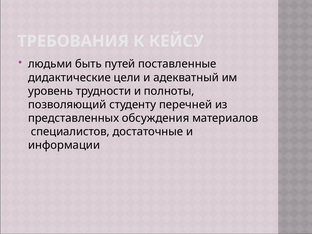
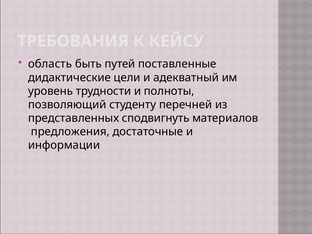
людьми: людьми -> область (50, 64)
обсуждения: обсуждения -> сподвигнуть (156, 118)
специалистов: специалистов -> предложения (70, 132)
